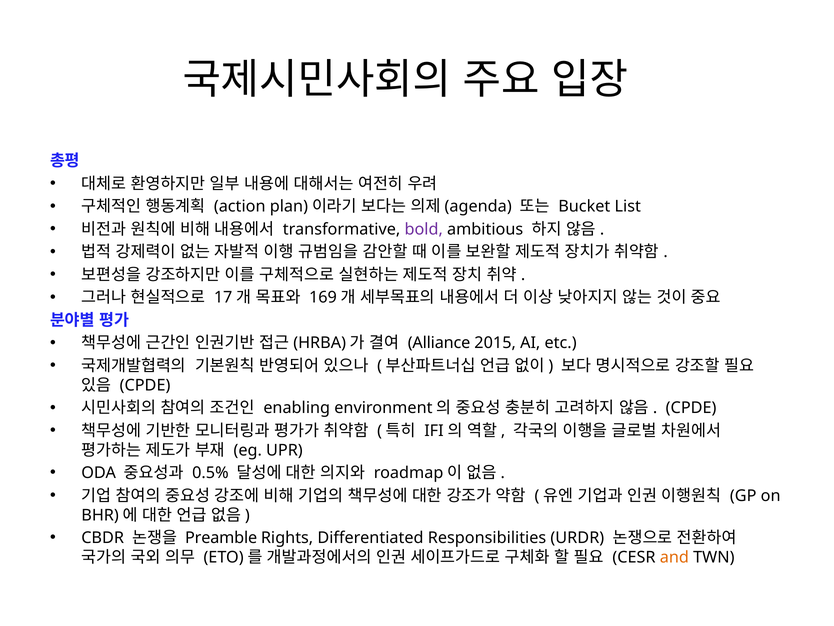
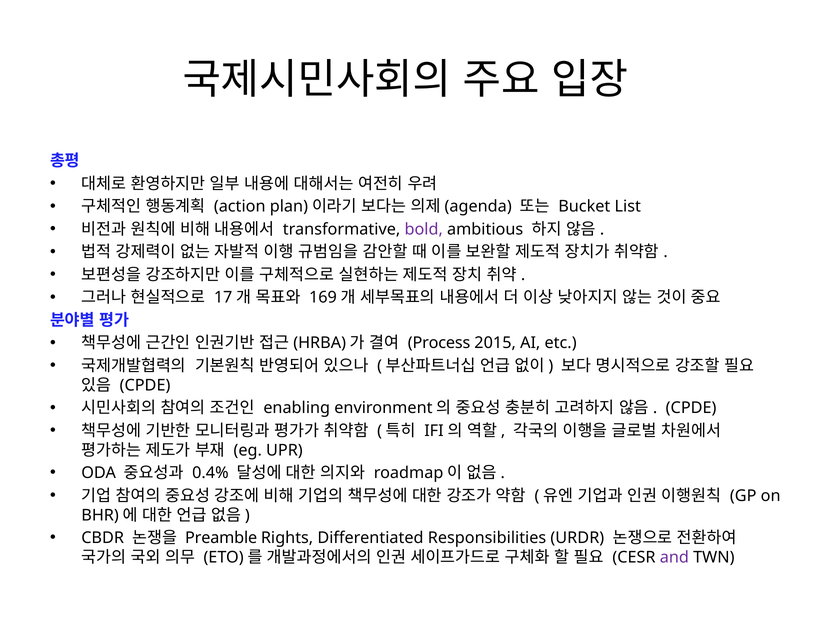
Alliance: Alliance -> Process (439, 343)
0.5%: 0.5% -> 0.4% (210, 473)
and colour: orange -> purple (674, 557)
